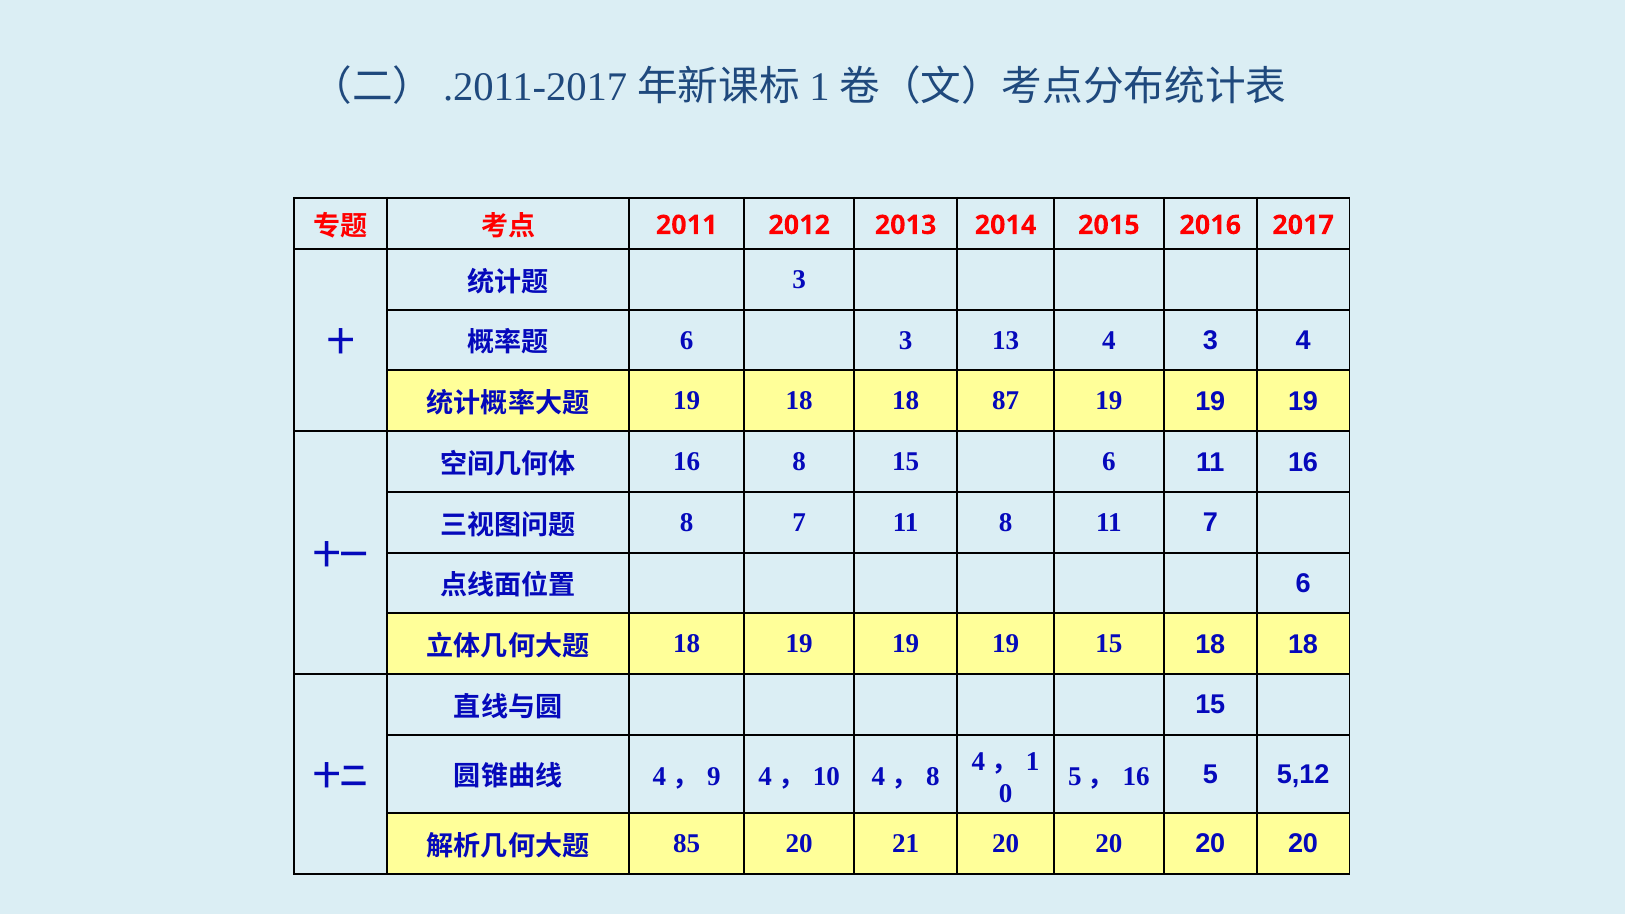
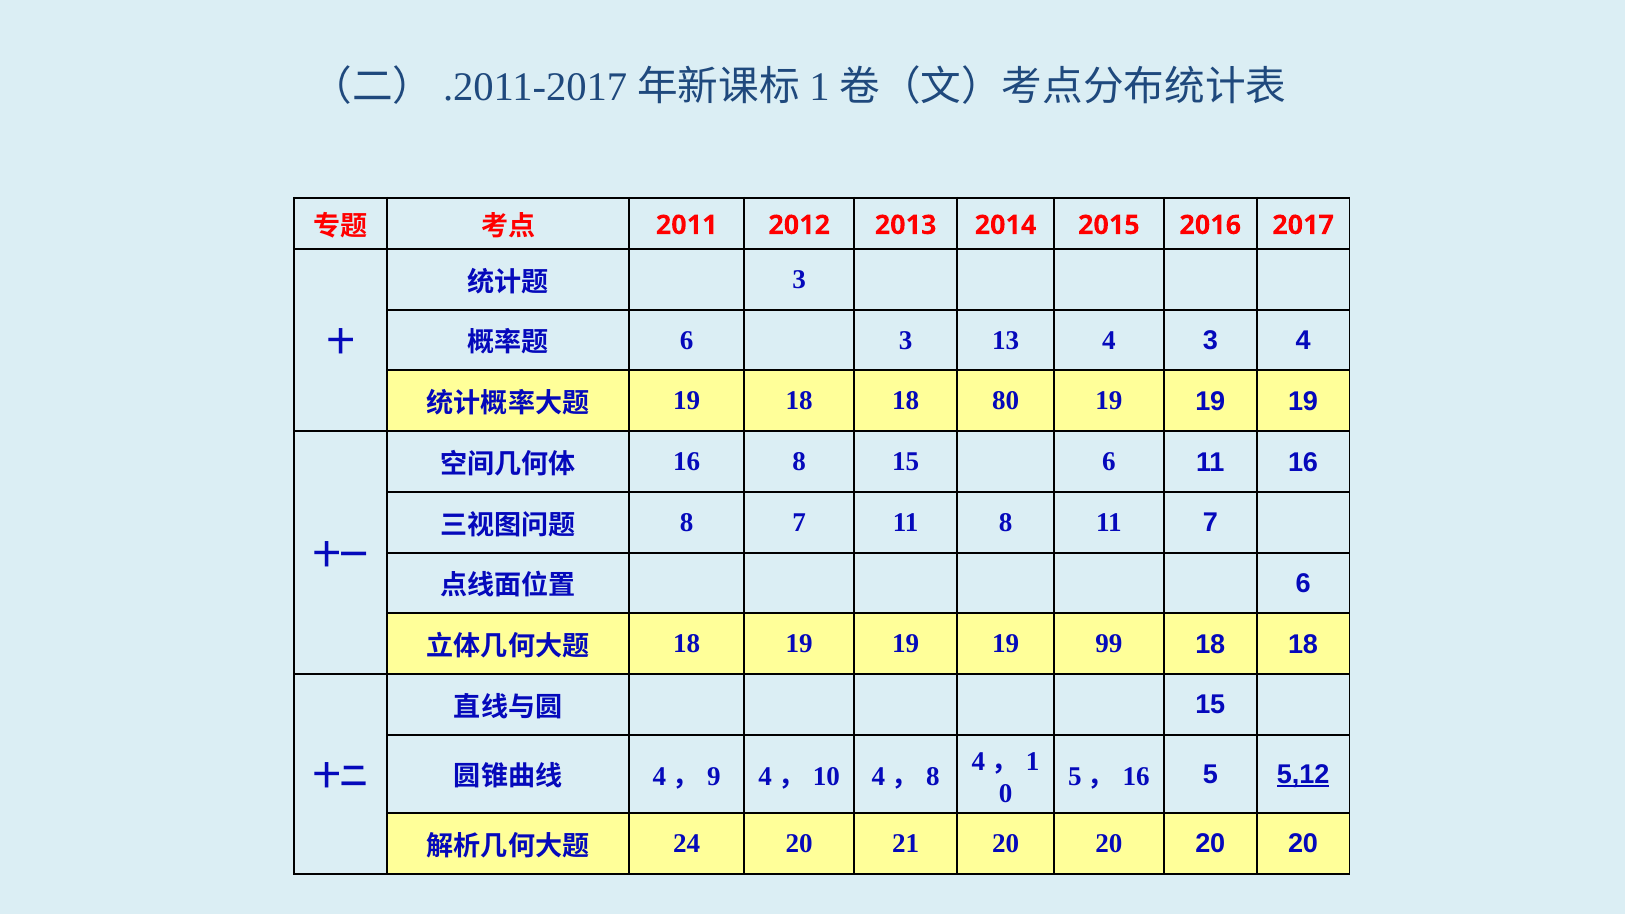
87: 87 -> 80 (1006, 401)
19 15: 15 -> 99 (1109, 644)
5,12 underline: none -> present (1303, 775)
85: 85 -> 24 (687, 844)
